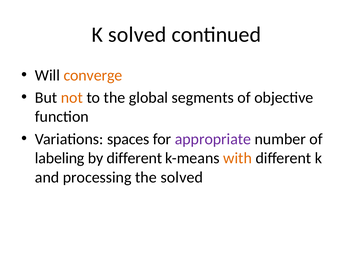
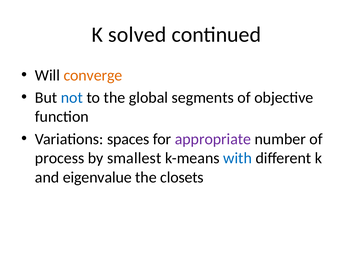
not colour: orange -> blue (72, 97)
labeling: labeling -> process (60, 158)
by different: different -> smallest (134, 158)
with colour: orange -> blue (238, 158)
processing: processing -> eigenvalue (97, 177)
the solved: solved -> closets (182, 177)
